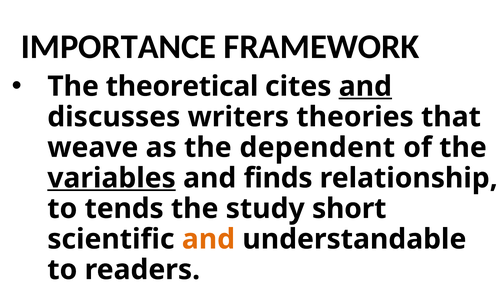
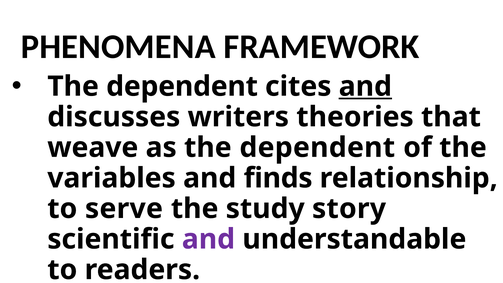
IMPORTANCE: IMPORTANCE -> PHENOMENA (118, 47)
theoretical: theoretical -> dependent (182, 86)
variables underline: present -> none (112, 178)
tends: tends -> serve (124, 209)
short: short -> story (349, 209)
and colour: orange -> purple (208, 239)
